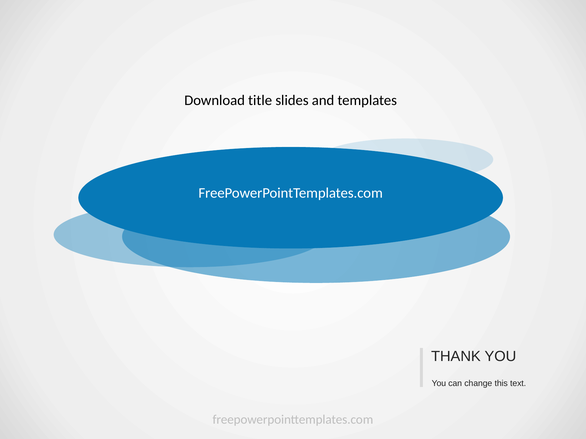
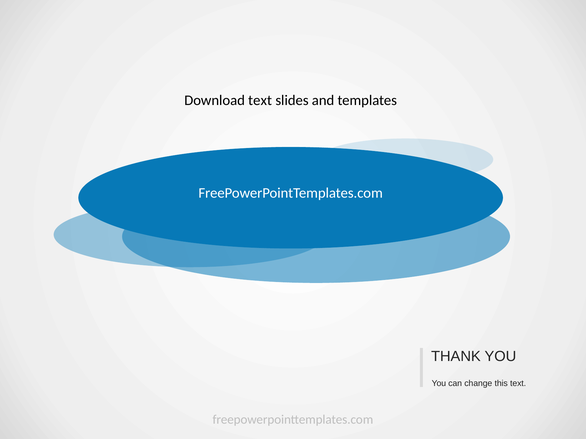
Download title: title -> text (260, 101)
